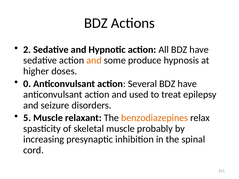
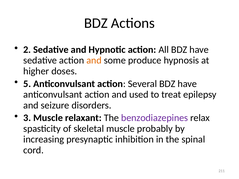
0: 0 -> 5 (27, 84)
5: 5 -> 3 (27, 118)
benzodiazepines colour: orange -> purple (155, 118)
